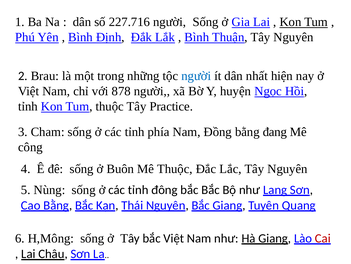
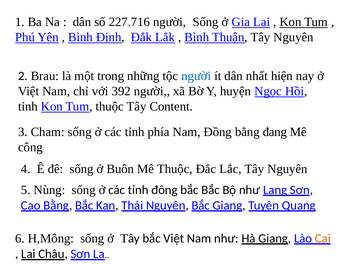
878: 878 -> 392 (121, 91)
Practice: Practice -> Content (171, 106)
Cai colour: red -> orange (323, 238)
